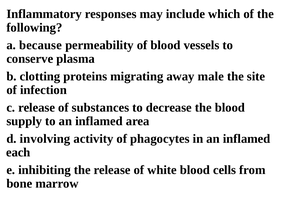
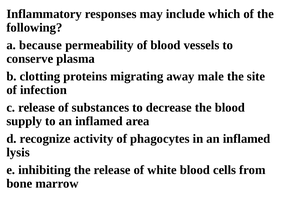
involving: involving -> recognize (45, 138)
each: each -> lysis (18, 152)
